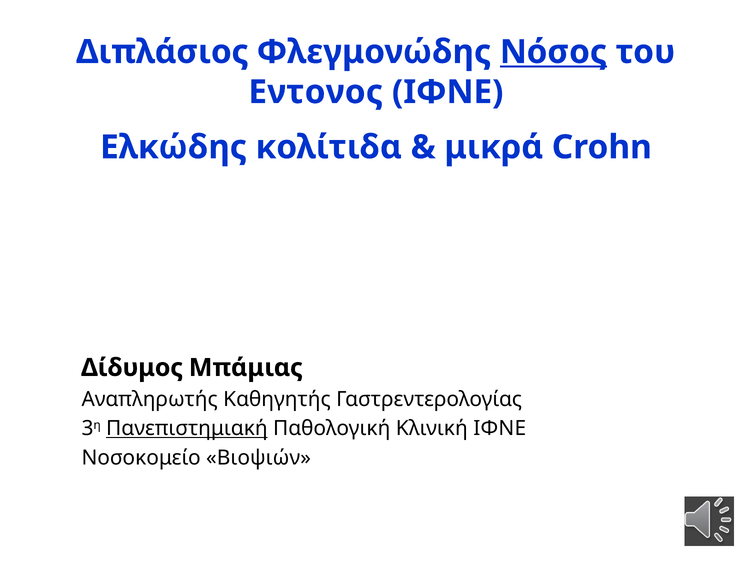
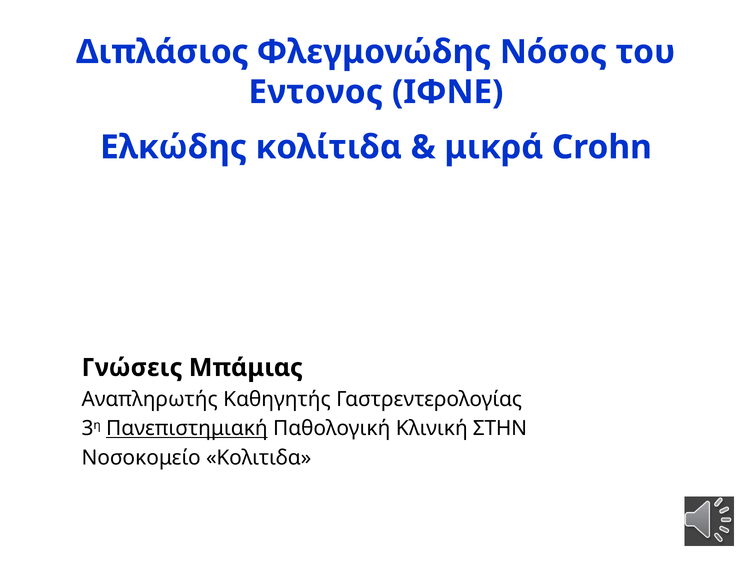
Νόσος underline: present -> none (553, 52)
Δίδυμος: Δίδυμος -> Γνώσεις (132, 368)
Κλινική ΙΦΝΕ: ΙΦΝΕ -> ΣΤΗΝ (500, 428)
Βιοψιών: Βιοψιών -> Κολιτιδα (259, 458)
